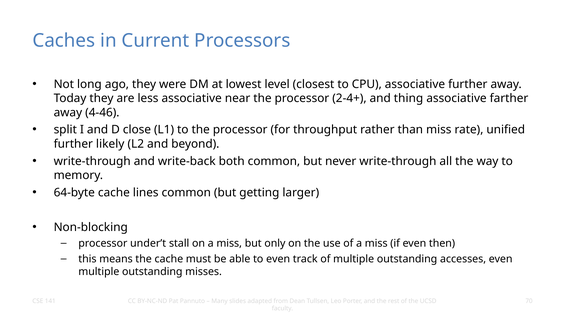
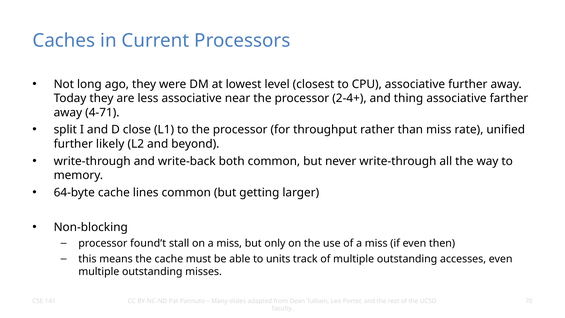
4-46: 4-46 -> 4-71 (102, 112)
under’t: under’t -> found’t (148, 243)
to even: even -> units (278, 259)
